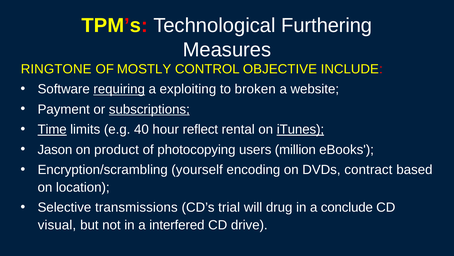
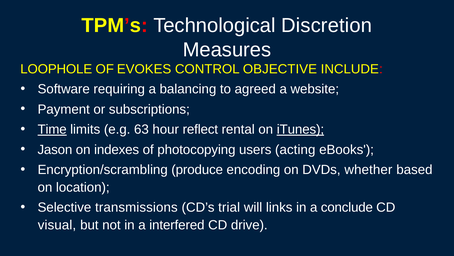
Furthering: Furthering -> Discretion (327, 25)
RINGTONE: RINGTONE -> LOOPHOLE (56, 69)
MOSTLY: MOSTLY -> EVOKES (144, 69)
requiring underline: present -> none (119, 89)
exploiting: exploiting -> balancing (188, 89)
broken: broken -> agreed (255, 89)
subscriptions underline: present -> none (149, 109)
40: 40 -> 63 (141, 129)
product: product -> indexes (117, 149)
million: million -> acting (295, 149)
yourself: yourself -> produce (197, 169)
contract: contract -> whether (368, 169)
drug: drug -> links (279, 207)
